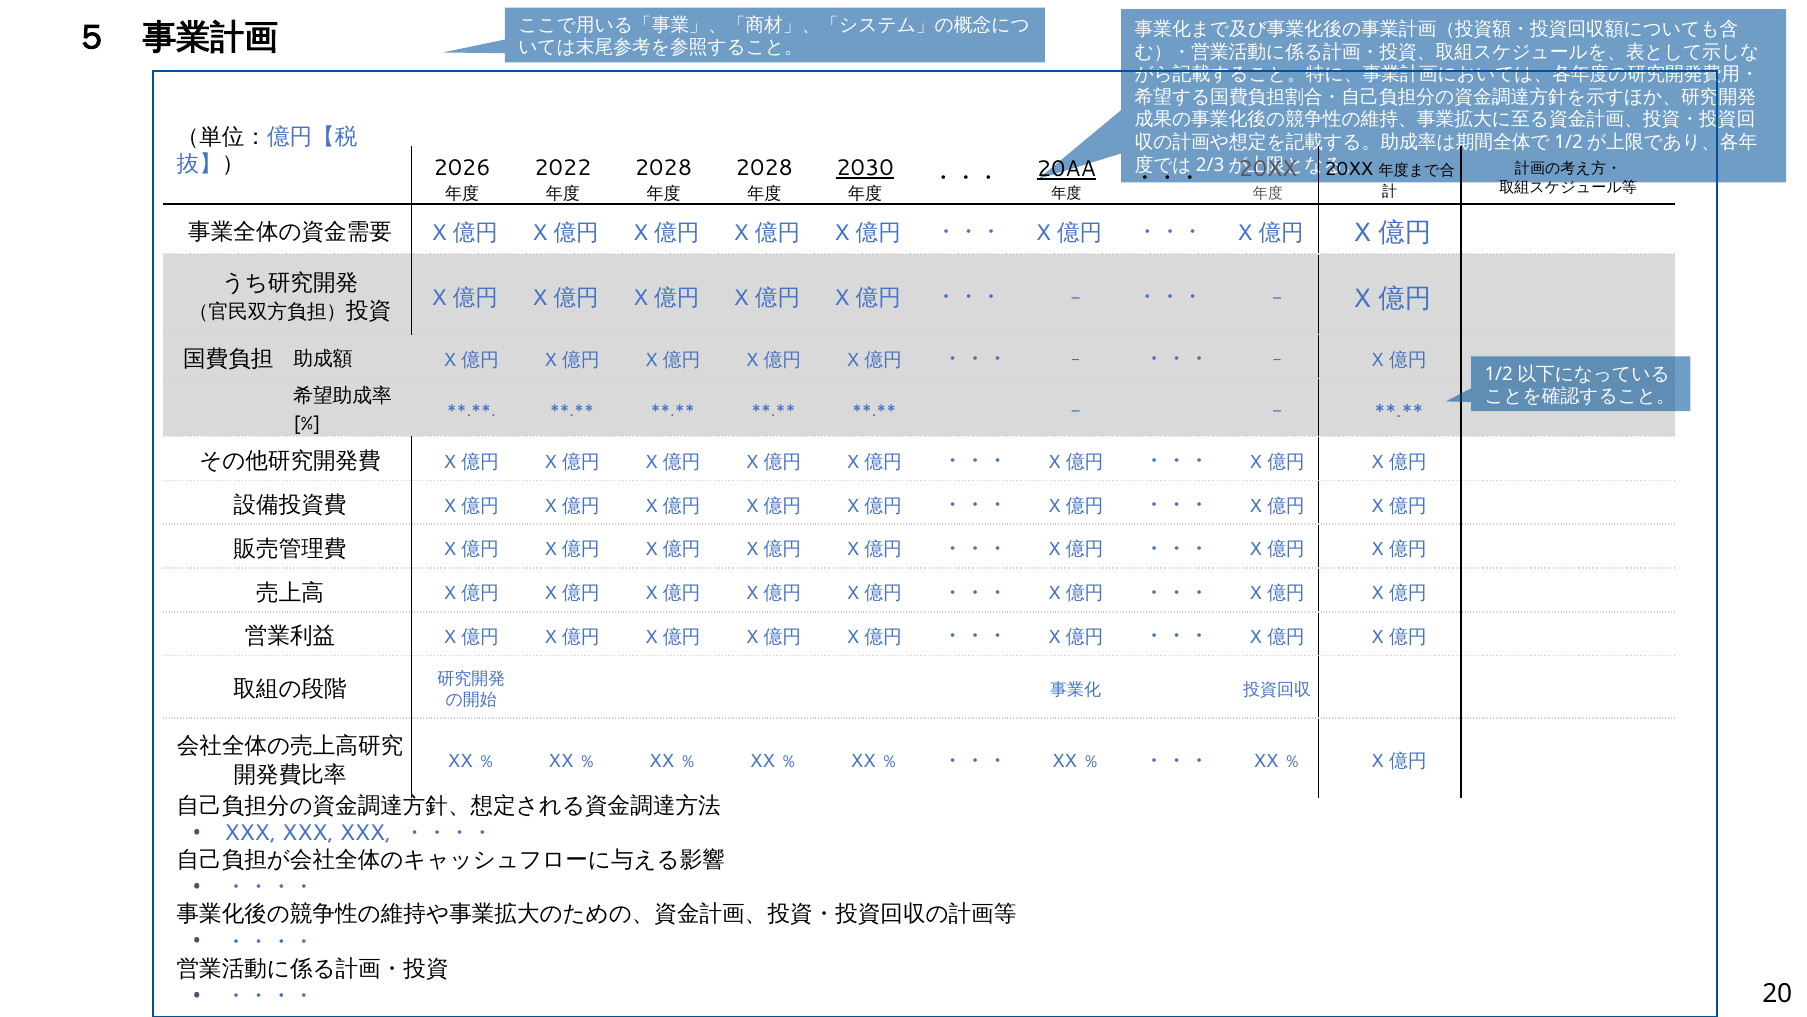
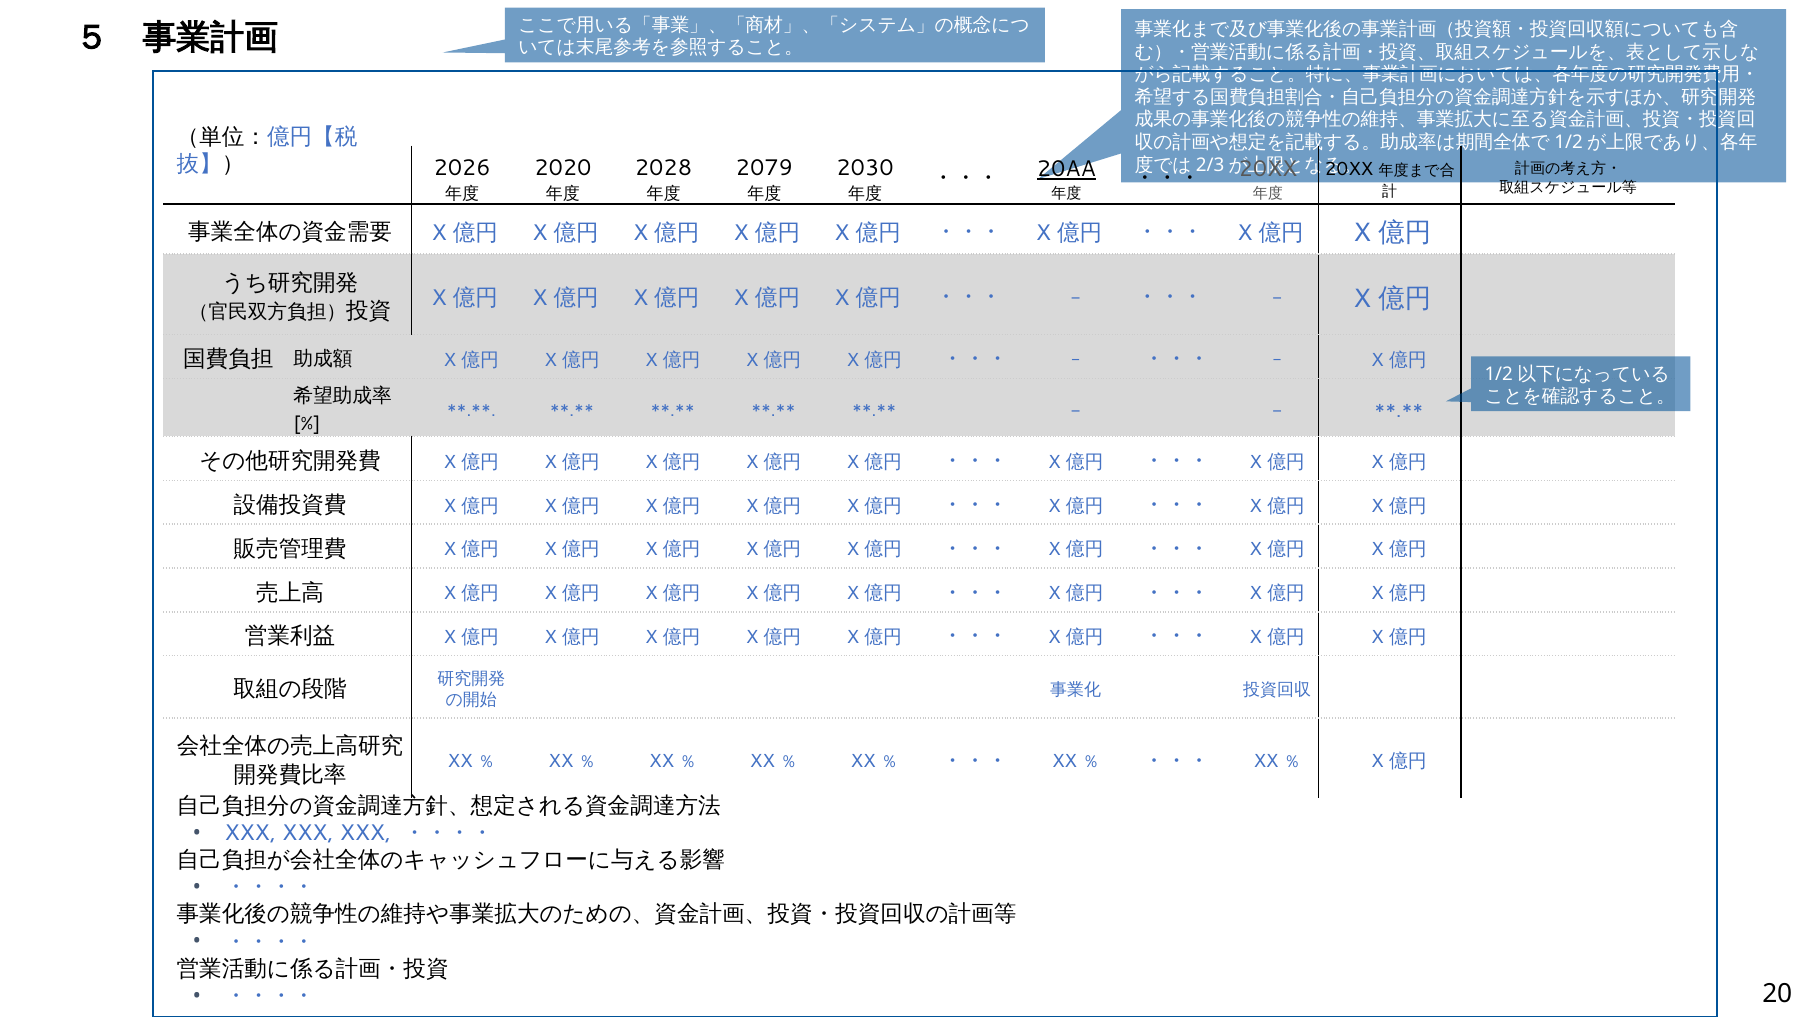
2022: 2022 -> 2020 (563, 168)
2028: 2028 -> 2079 (764, 168)
2030 underline: present -> none (865, 168)
